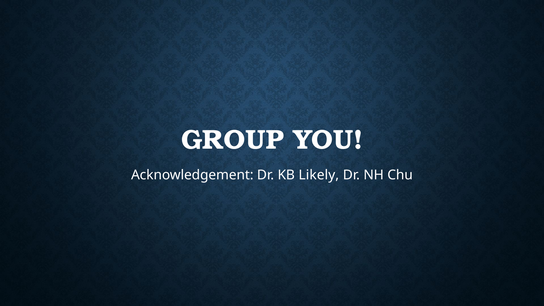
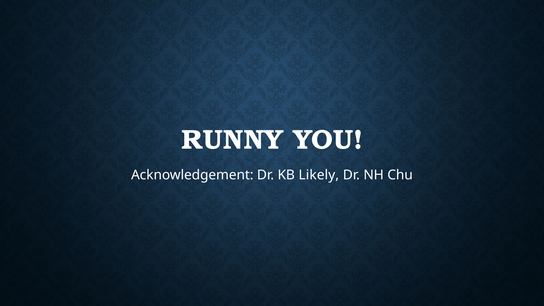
GROUP: GROUP -> RUNNY (232, 140)
